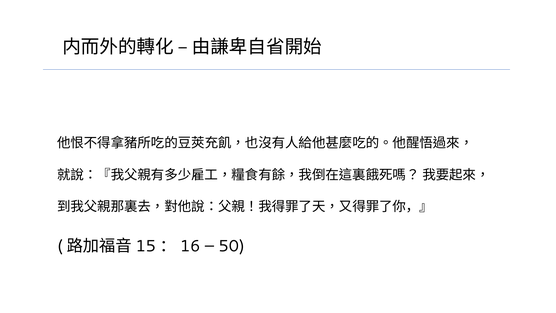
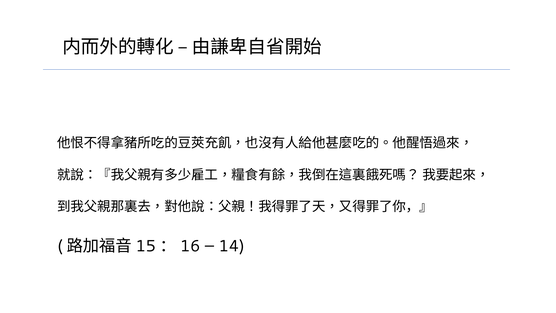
50: 50 -> 14 (232, 246)
